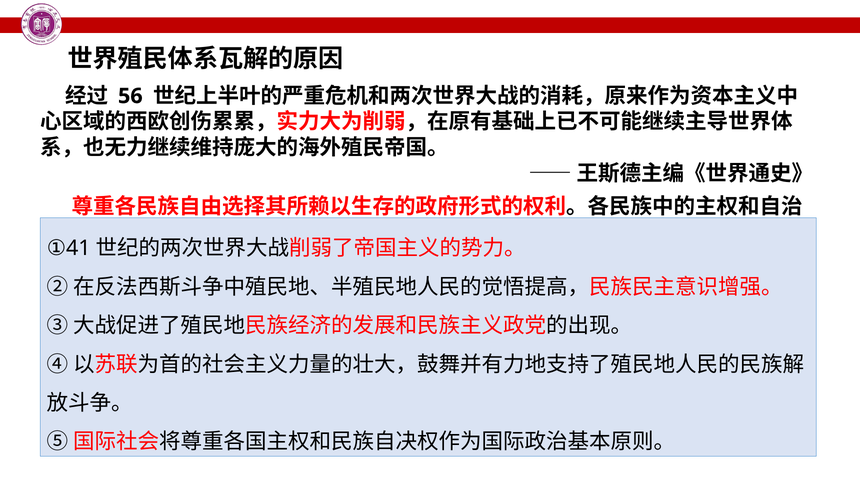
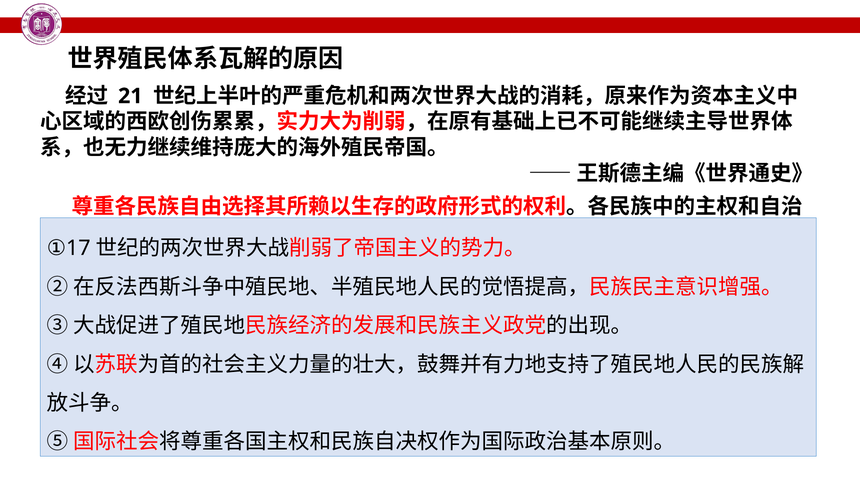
56: 56 -> 21 (130, 96)
41: 41 -> 17 (78, 248)
